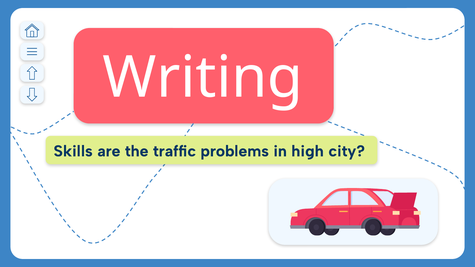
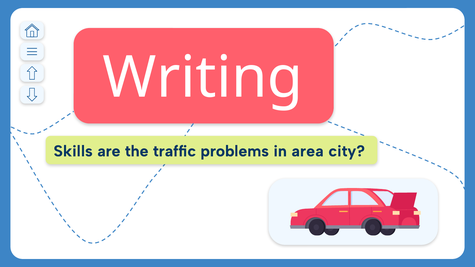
high: high -> area (308, 151)
